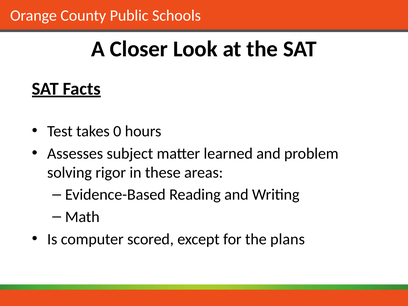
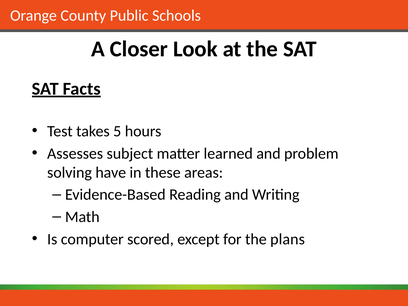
0: 0 -> 5 (117, 131)
rigor: rigor -> have (111, 173)
